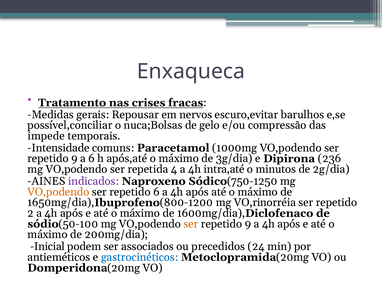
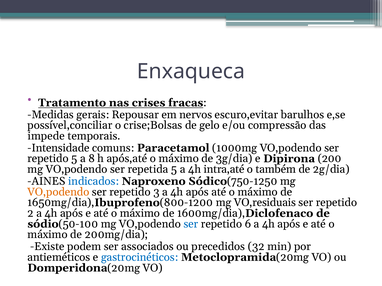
nuca;Bolsas: nuca;Bolsas -> crise;Bolsas (153, 126)
9: 9 -> 5 (74, 159)
a 6: 6 -> 8 (92, 159)
236: 236 -> 200 (330, 159)
repetida 4: 4 -> 5 (174, 170)
minutos: minutos -> também (276, 170)
indicados colour: purple -> blue (94, 182)
repetido 6: 6 -> 3 (156, 192)
VO,rinorréia: VO,rinorréia -> VO,residuais (265, 203)
ser colour: orange -> blue (191, 224)
9: 9 -> 6 (248, 224)
Inicial: Inicial -> Existe (47, 247)
24: 24 -> 32 (256, 247)
